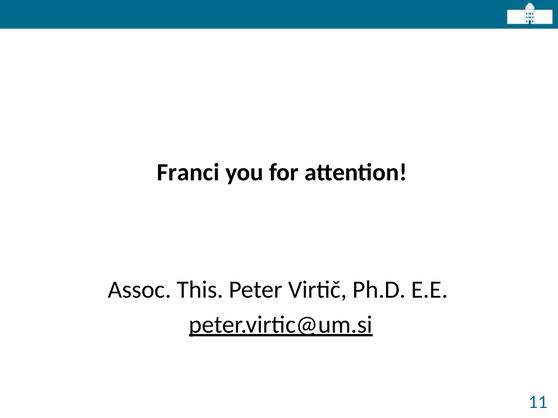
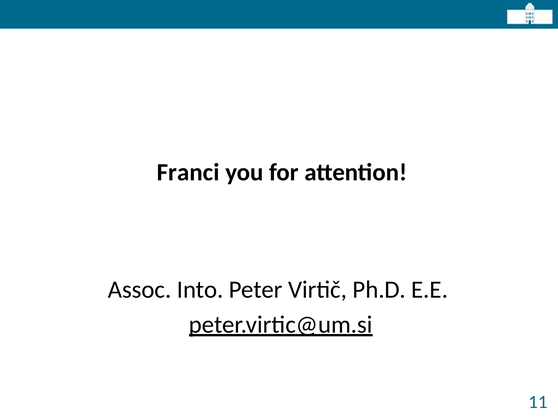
This: This -> Into (200, 290)
